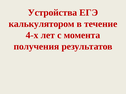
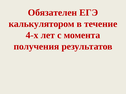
Устройства: Устройства -> Обязателен (52, 13)
